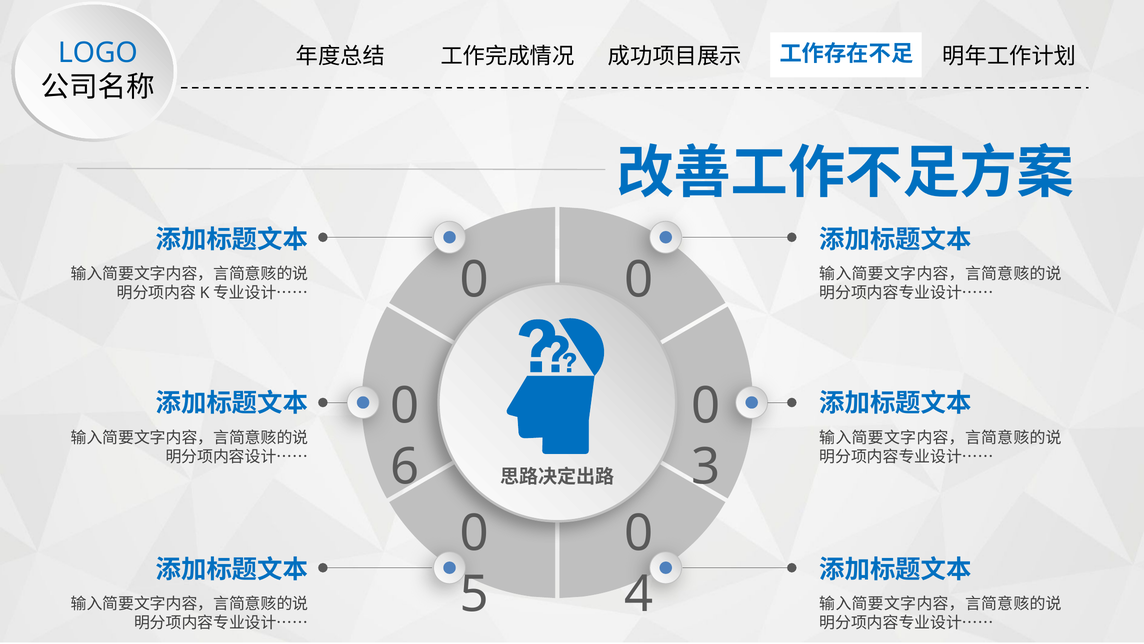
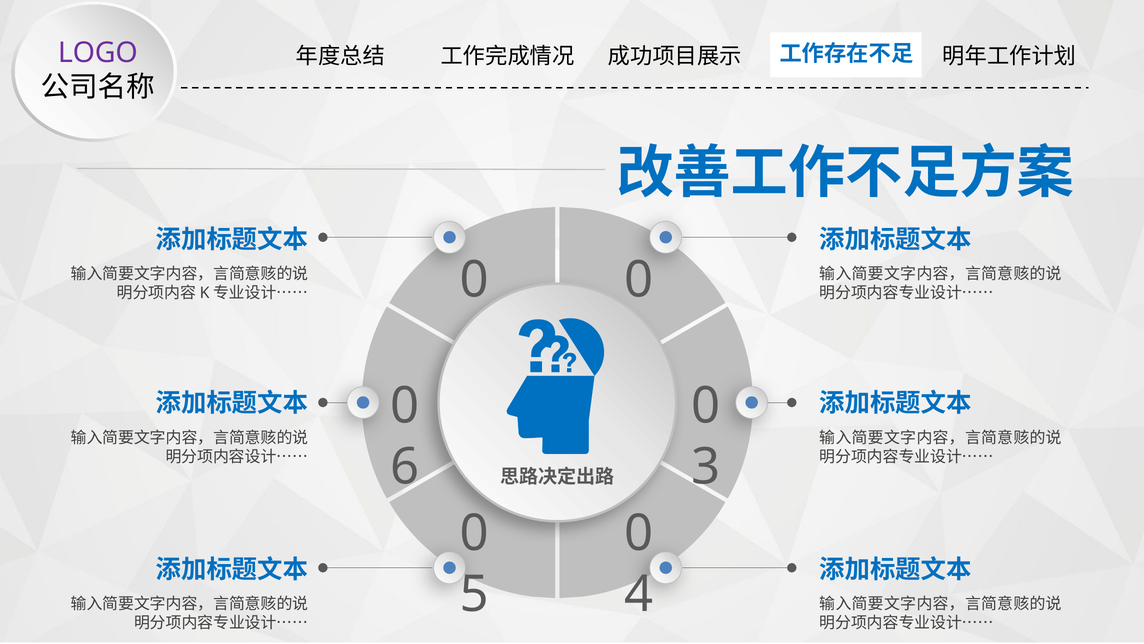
LOGO colour: blue -> purple (98, 53)
